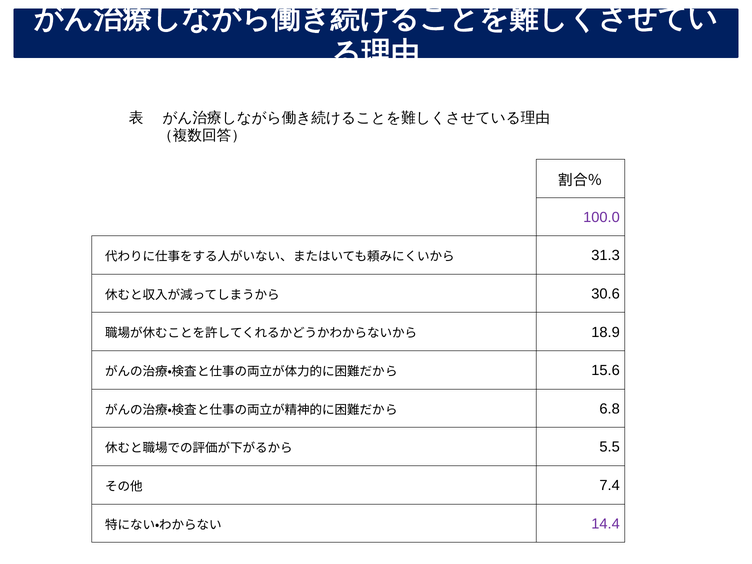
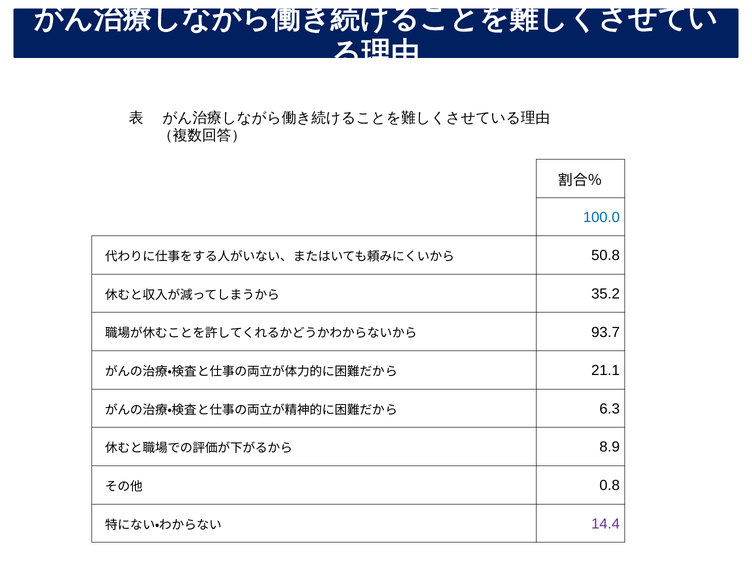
100.0 colour: purple -> blue (601, 217)
31.3: 31.3 -> 50.8 (606, 256)
30.6: 30.6 -> 35.2 (606, 294)
18.9: 18.9 -> 93.7 (606, 332)
15.6: 15.6 -> 21.1 (606, 371)
6.8: 6.8 -> 6.3 (610, 409)
5.5: 5.5 -> 8.9 (610, 447)
7.4: 7.4 -> 0.8 (610, 485)
